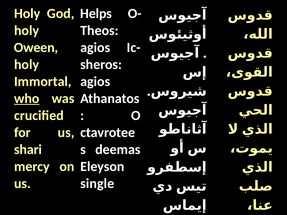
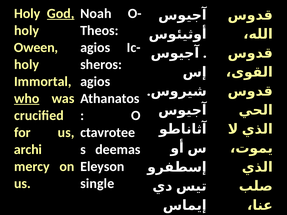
God underline: none -> present (61, 13)
Helps: Helps -> Noah (96, 13)
shari: shari -> archi (28, 150)
